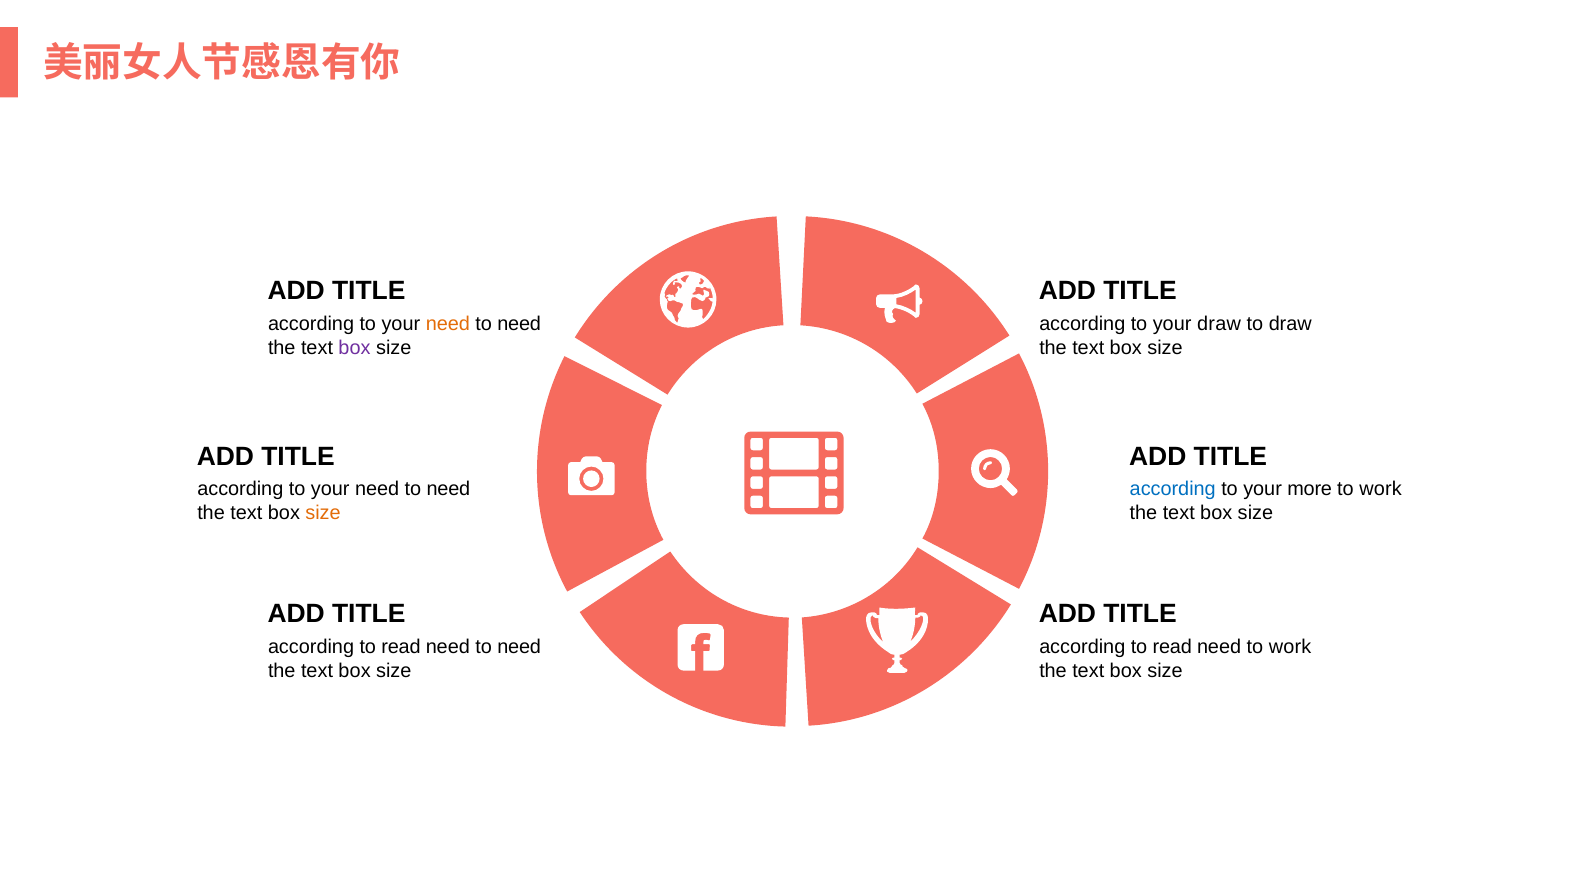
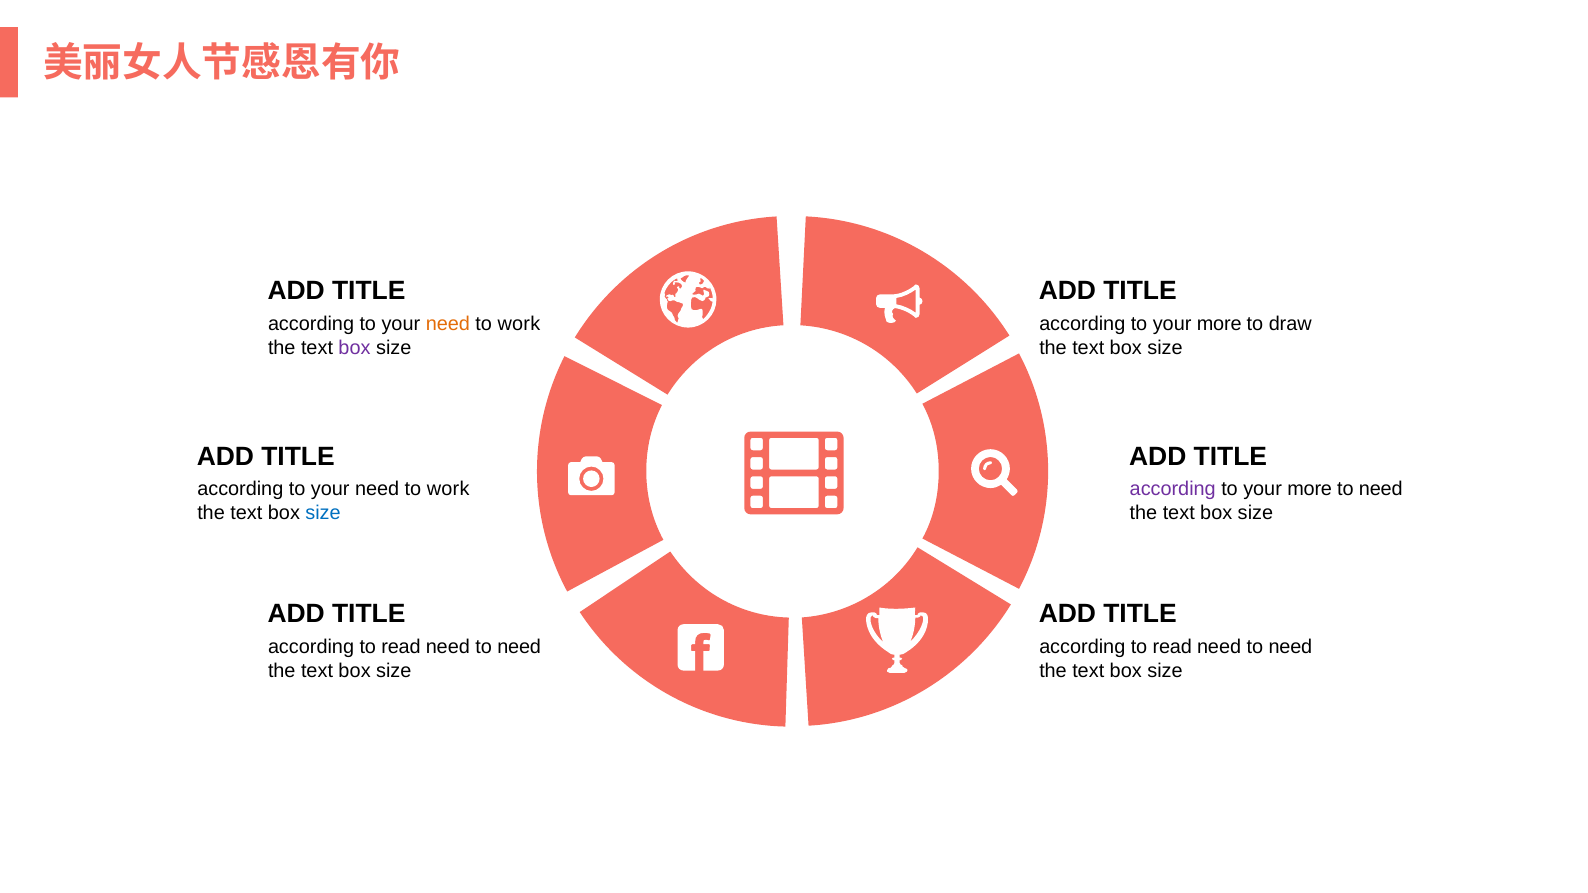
need: need -> work (519, 324)
draw: draw -> more (1219, 324)
need: need -> work (448, 489)
according colour: blue -> purple (1173, 489)
work: work -> need (1381, 489)
size colour: orange -> blue (323, 513)
work: work -> need (1290, 647)
